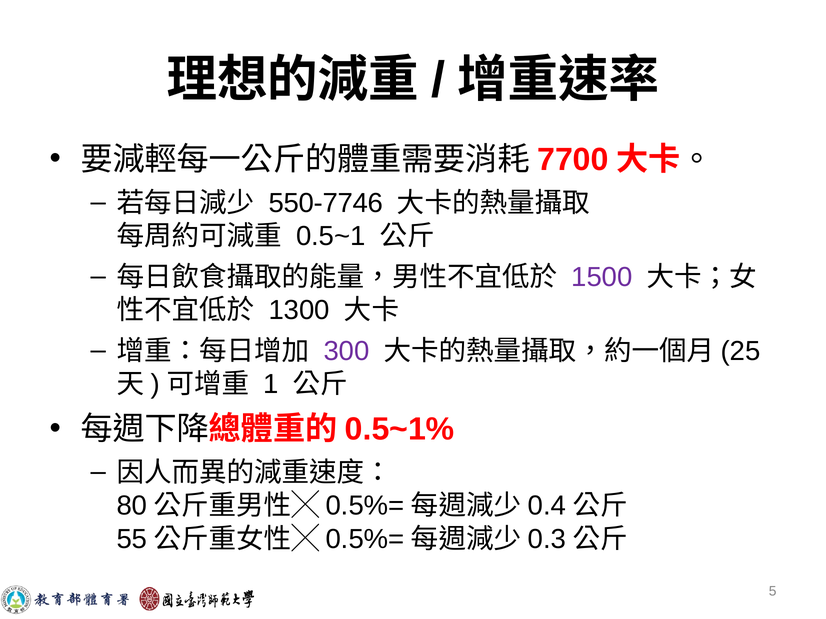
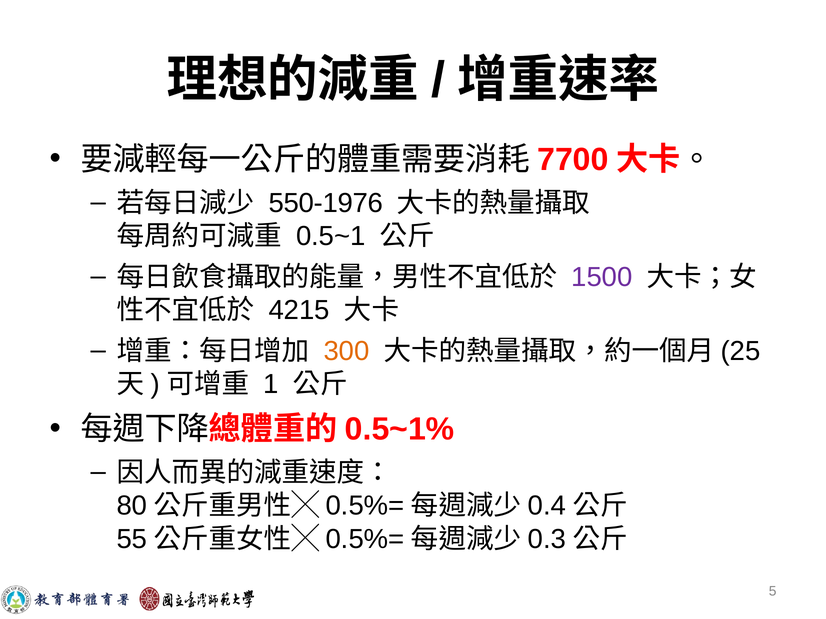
550-7746: 550-7746 -> 550-1976 (326, 203)
1300: 1300 -> 4215 (299, 310)
300 colour: purple -> orange (347, 351)
